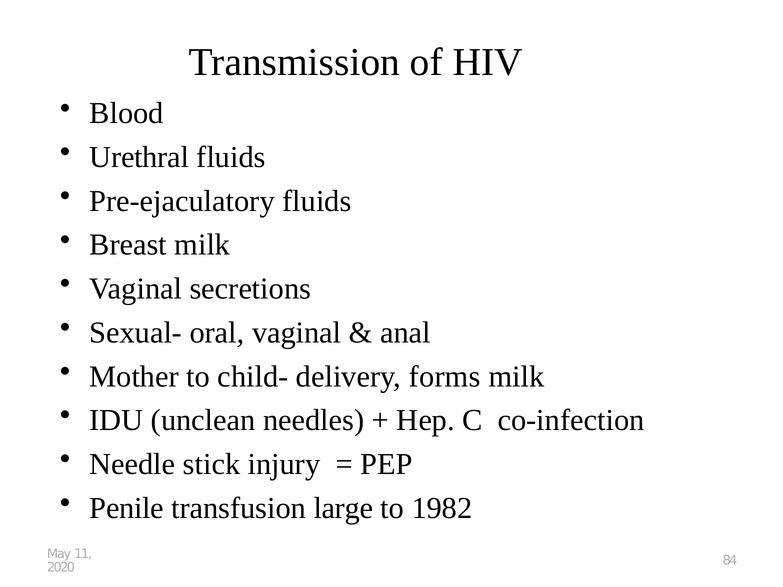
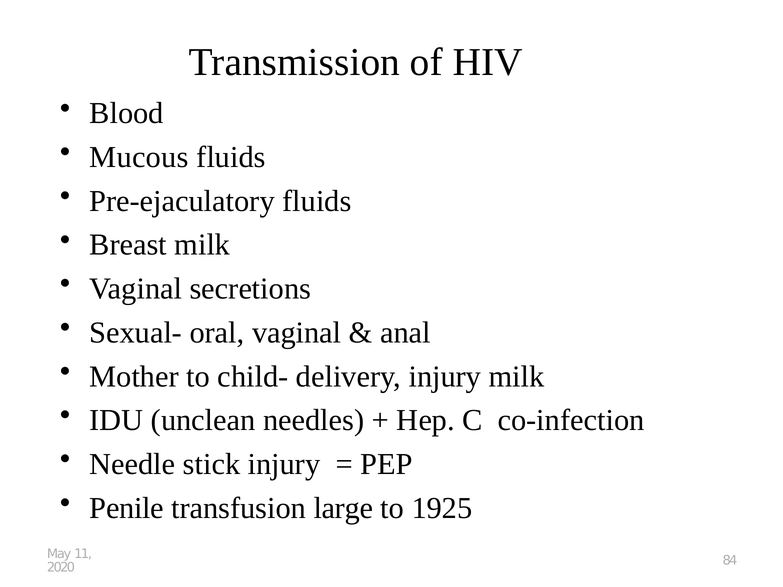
Urethral: Urethral -> Mucous (139, 157)
delivery forms: forms -> injury (445, 377)
1982: 1982 -> 1925 (442, 508)
